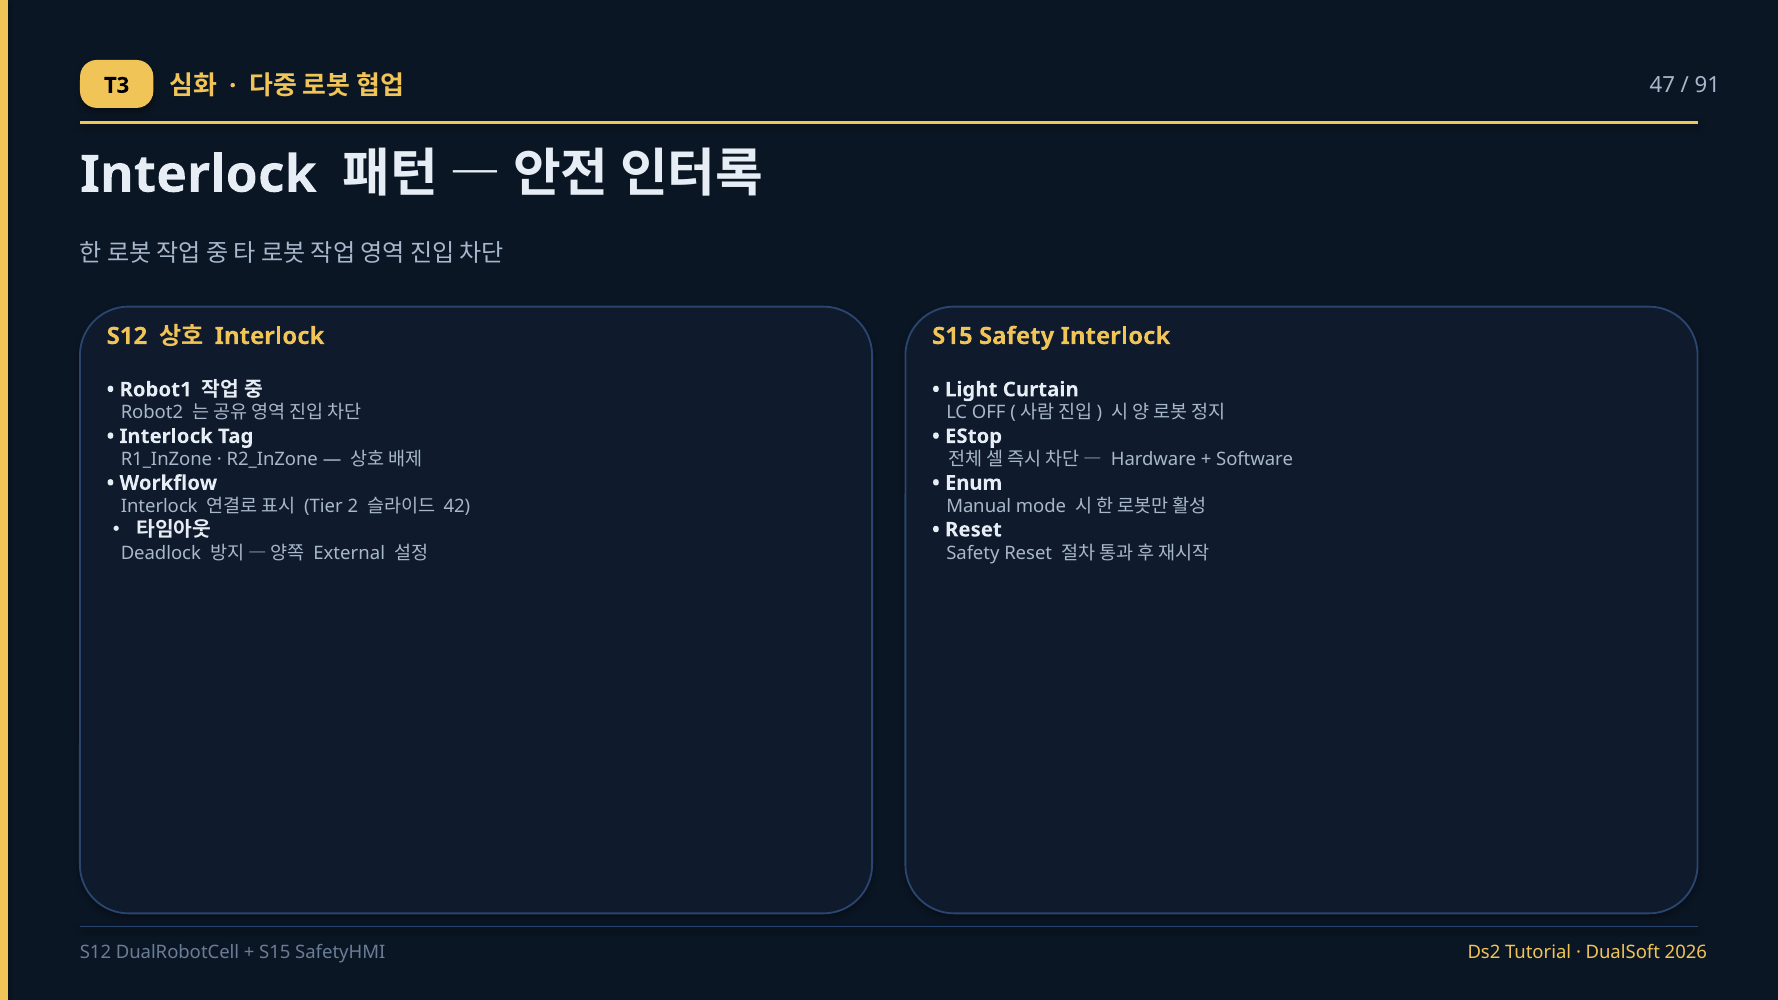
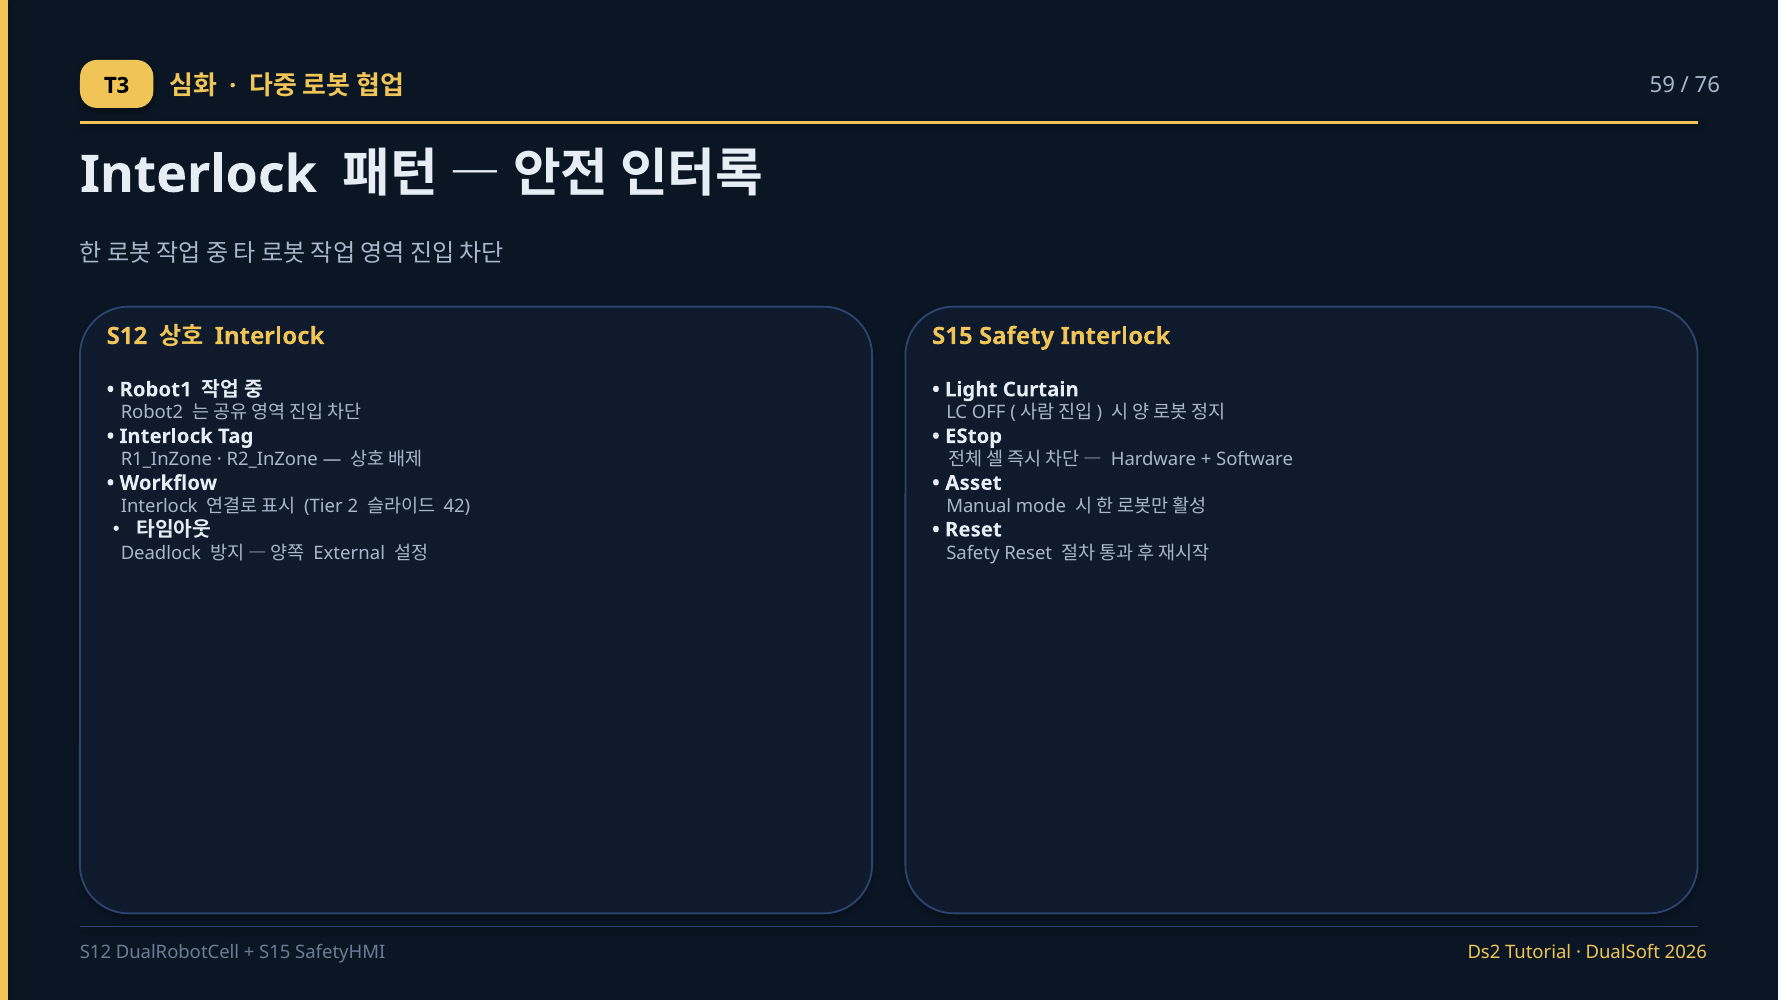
47: 47 -> 59 (1662, 85)
91: 91 -> 76 (1707, 85)
Enum: Enum -> Asset (973, 483)
